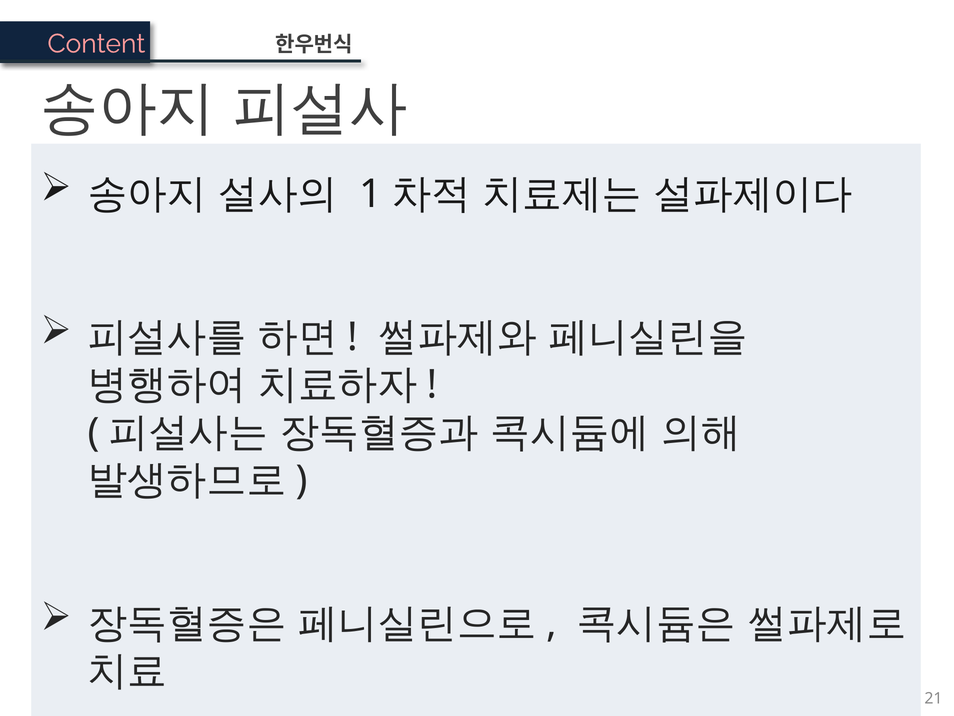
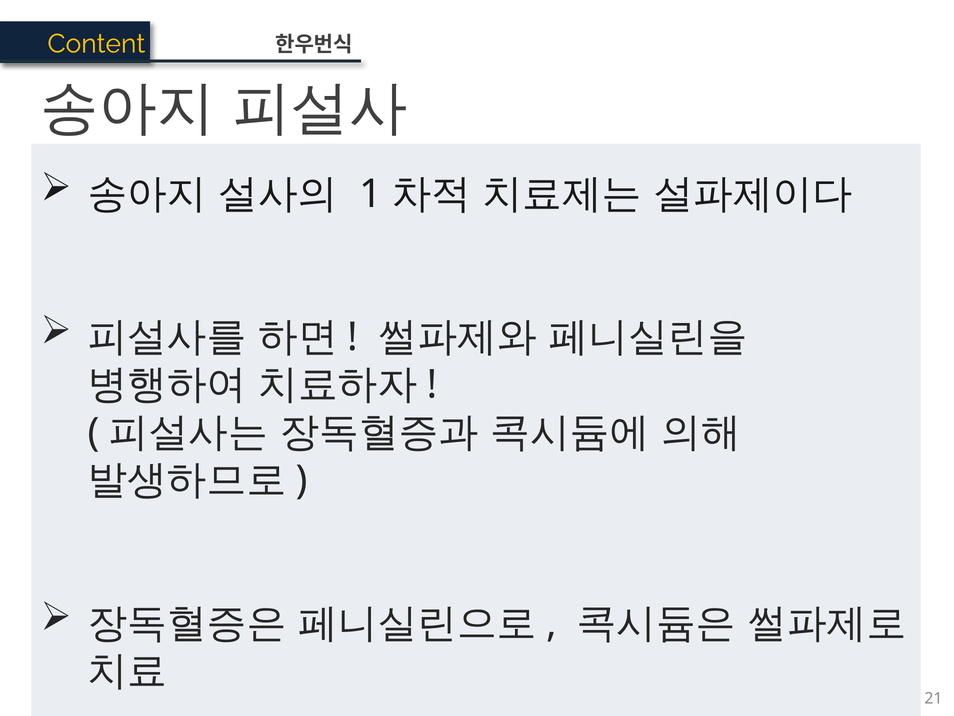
Content colour: pink -> yellow (96, 44)
